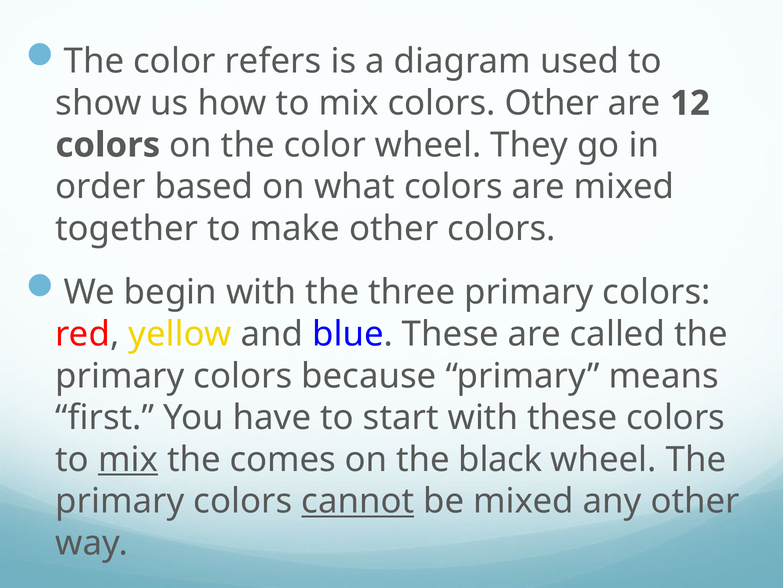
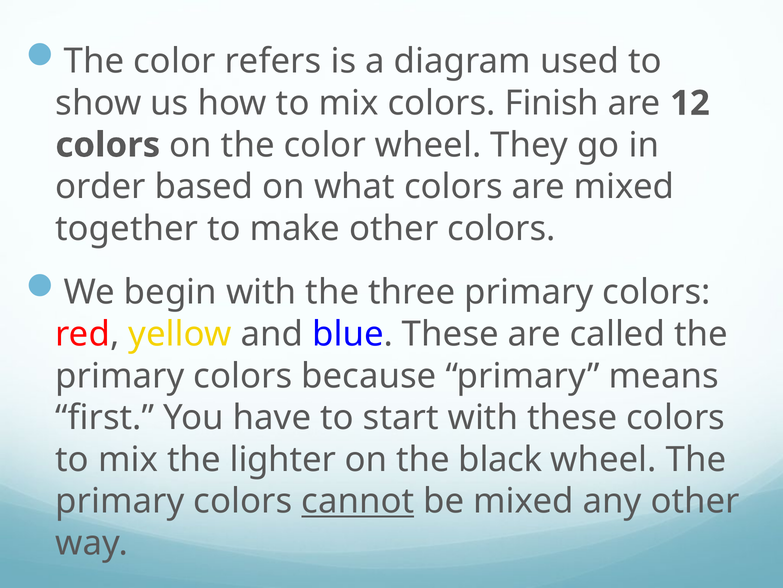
colors Other: Other -> Finish (552, 103)
mix underline: present -> none (128, 459)
comes: comes -> lighter (283, 459)
